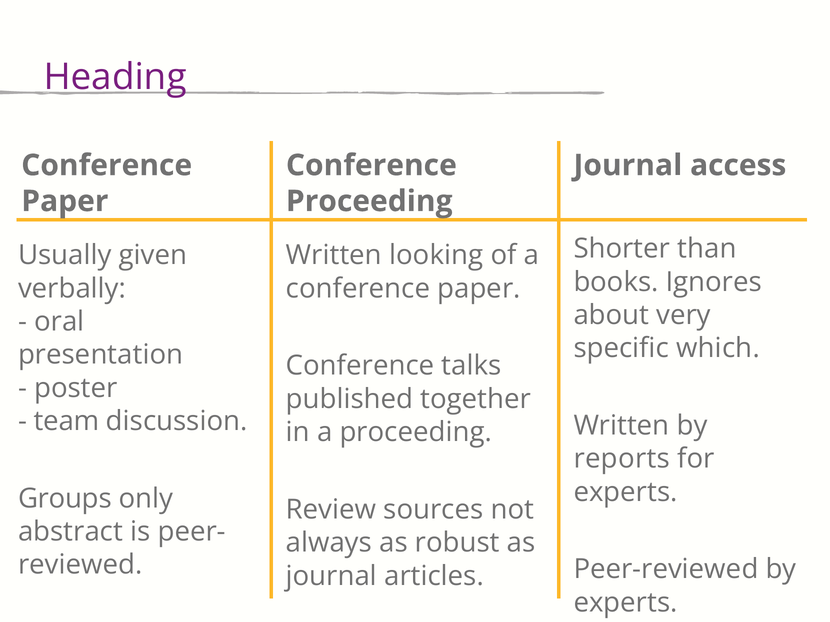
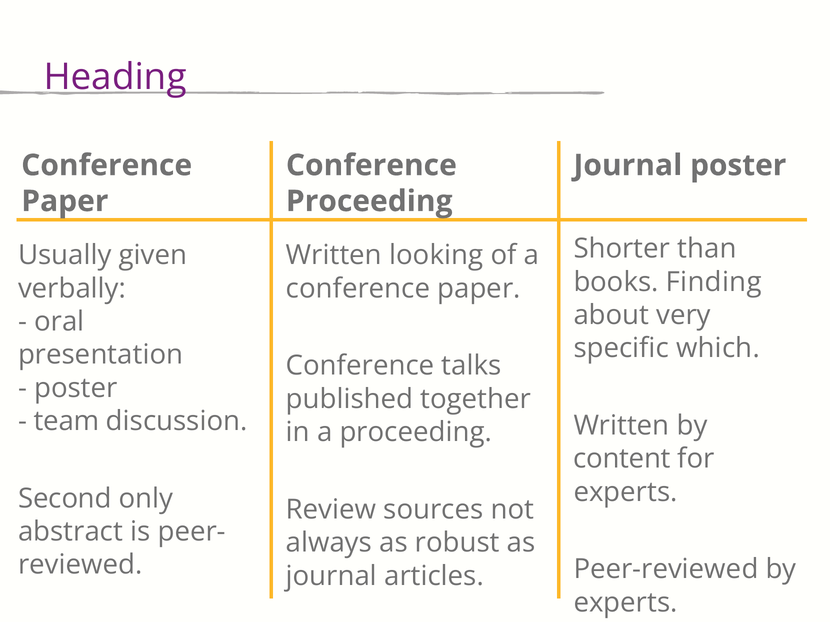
Journal access: access -> poster (738, 165)
Ignores: Ignores -> Finding (714, 282)
reports: reports -> content (622, 459)
Groups: Groups -> Second (65, 499)
